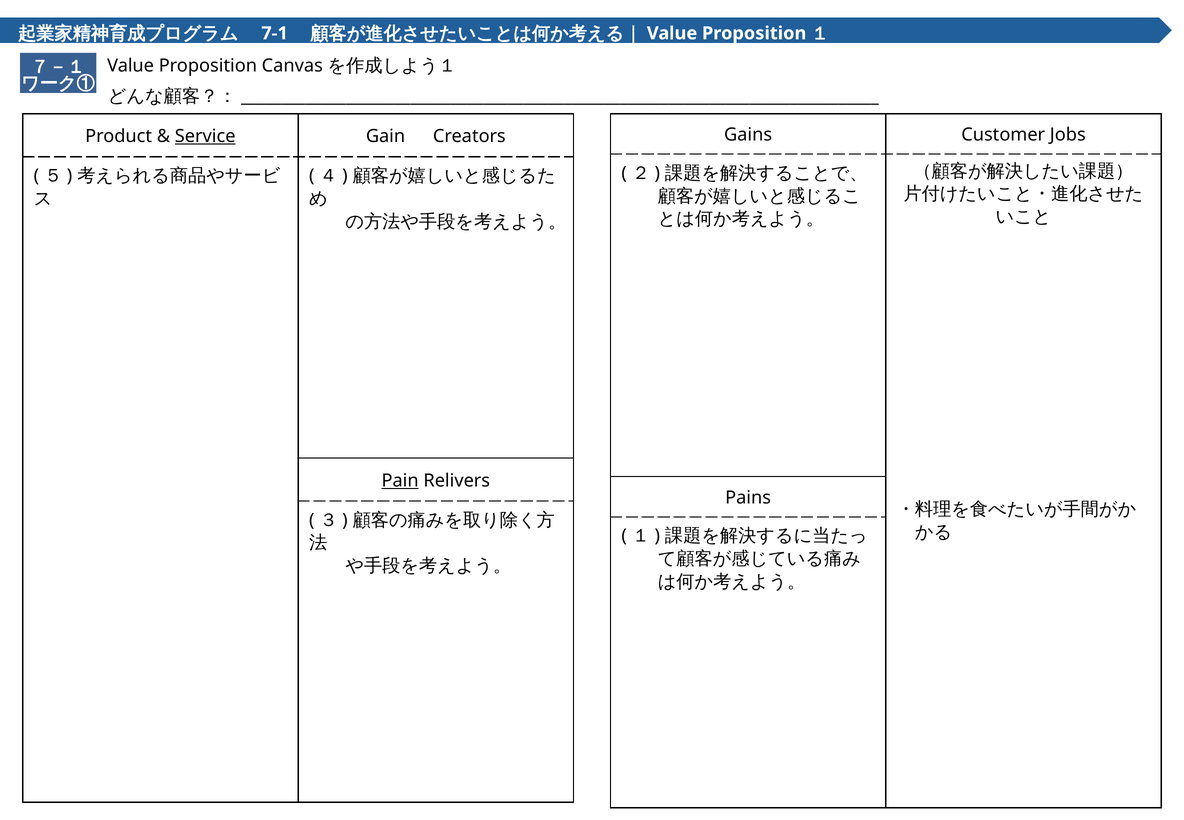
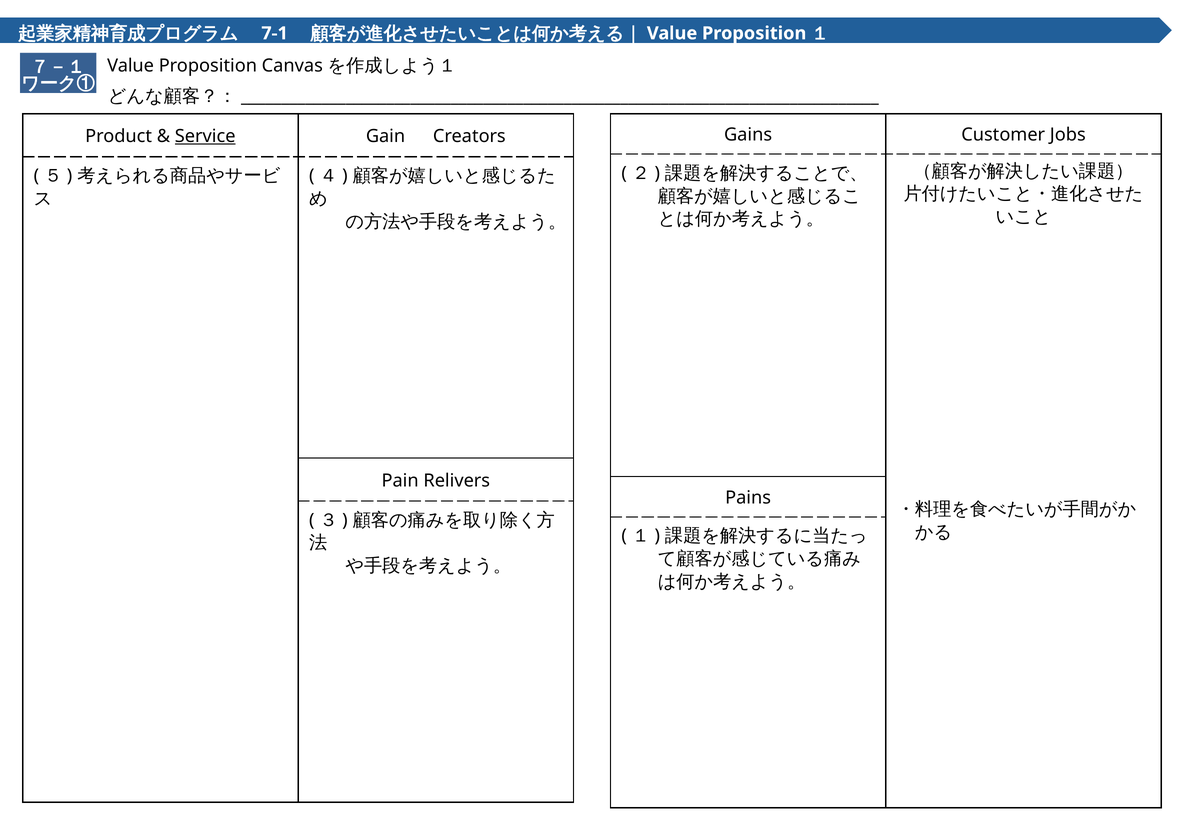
Pain underline: present -> none (400, 480)
